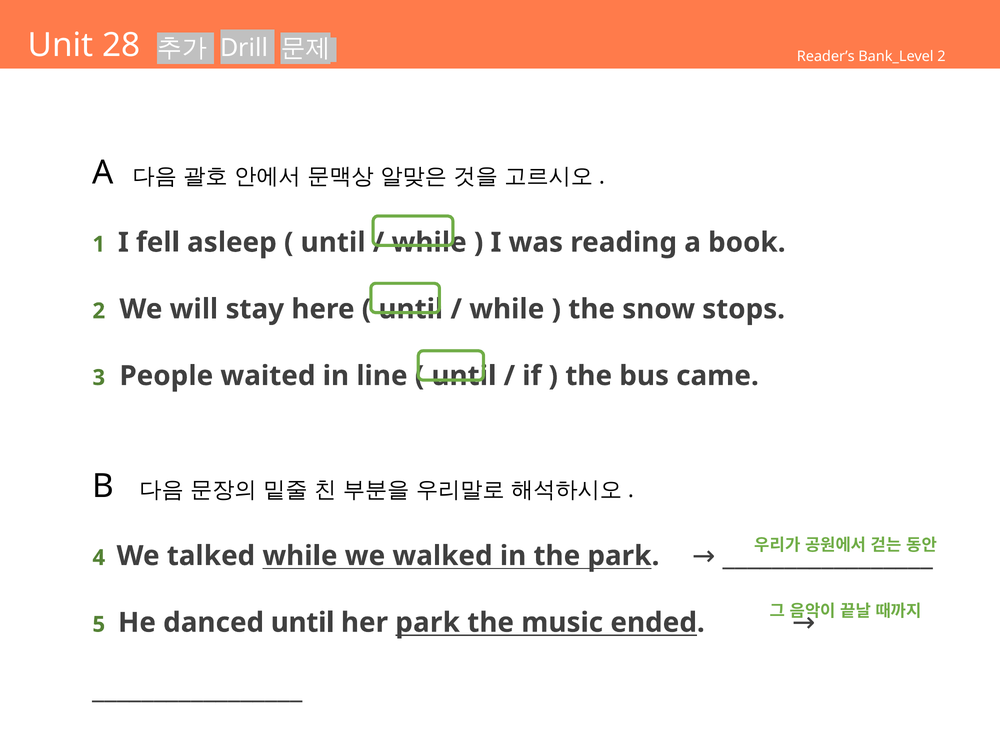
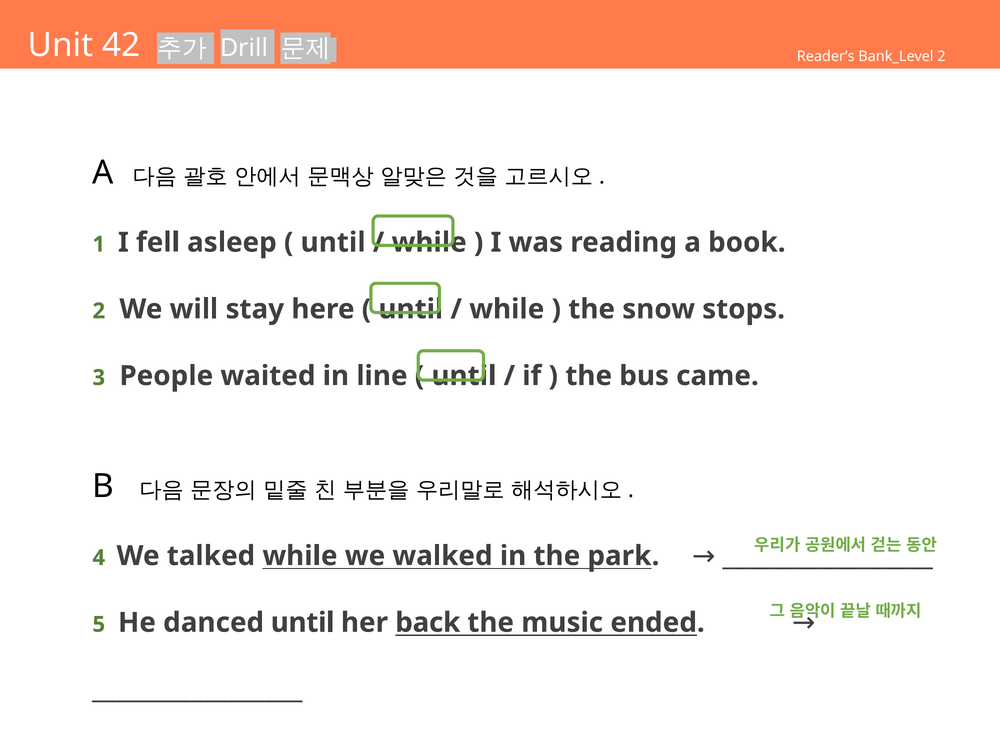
28: 28 -> 42 (121, 45)
her park: park -> back (428, 623)
